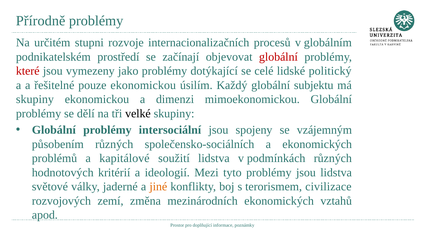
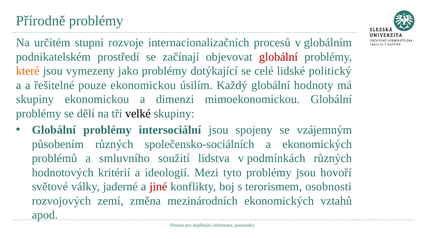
které colour: red -> orange (28, 71)
subjektu: subjektu -> hodnoty (314, 85)
kapitálové: kapitálové -> smluvního (124, 158)
jsou lidstva: lidstva -> hovoří (336, 173)
jiné colour: orange -> red (158, 187)
civilizace: civilizace -> osobnosti (328, 187)
